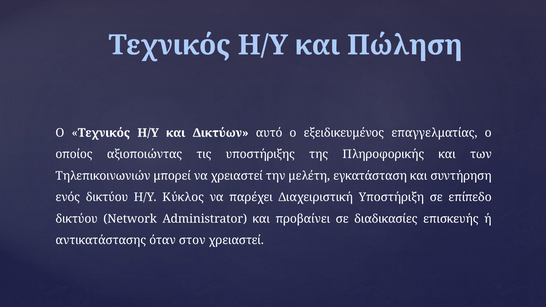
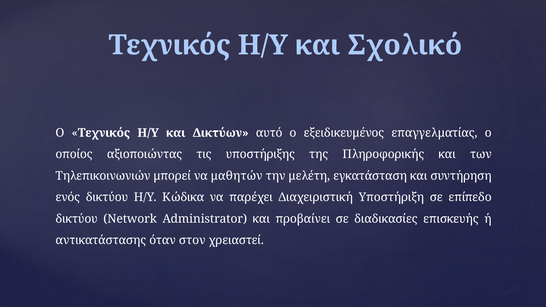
Πώληση: Πώληση -> Σχολικό (405, 45)
να χρειαστεί: χρειαστεί -> μαθητών (237, 176)
Κύκλος: Κύκλος -> Κώδικα (183, 197)
